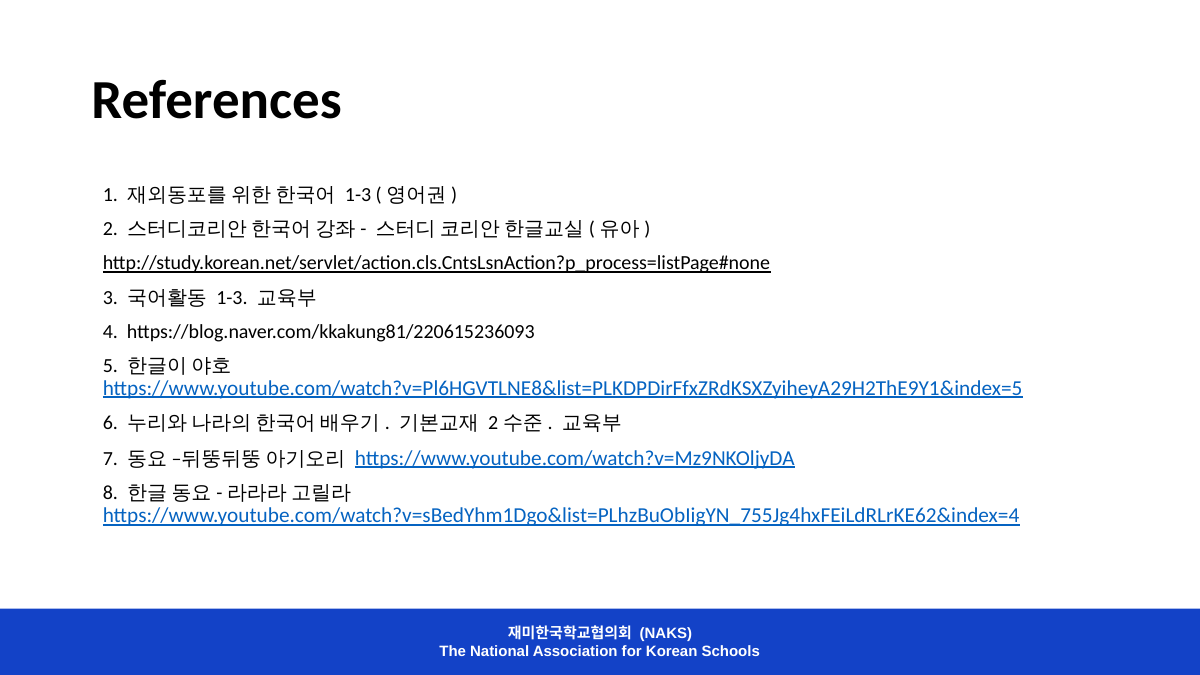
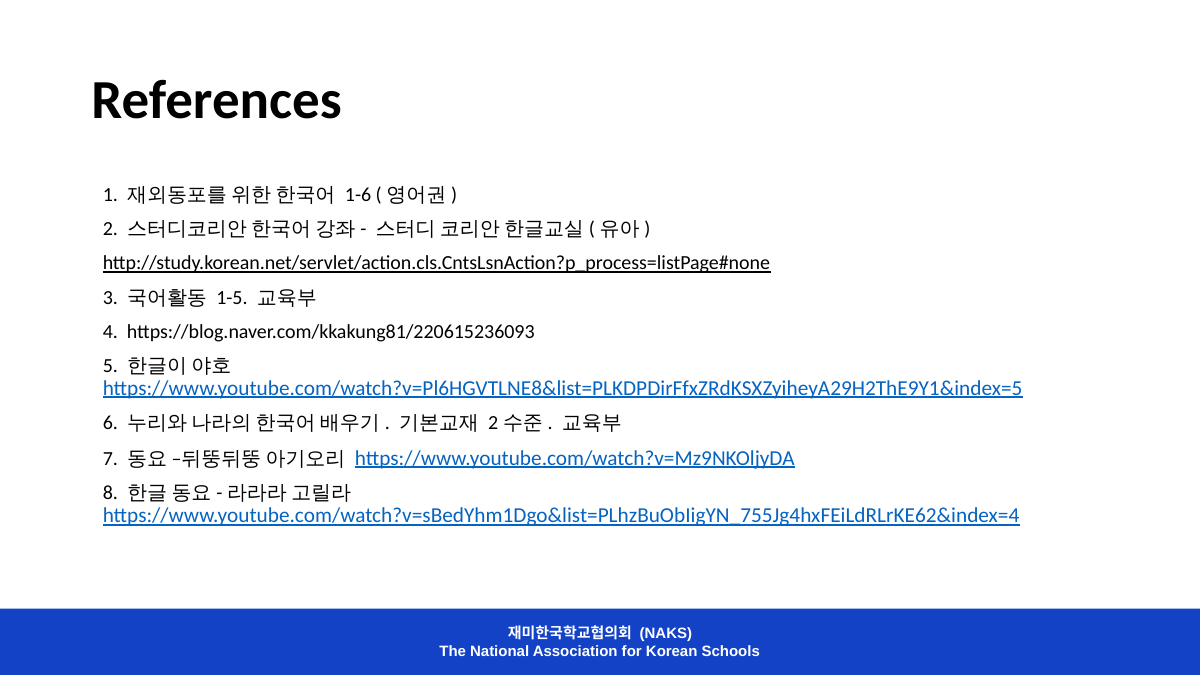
1-3: 1-3 -> 1-6 (358, 195)
1-3: 1-3 -> 1-5 (232, 298)
